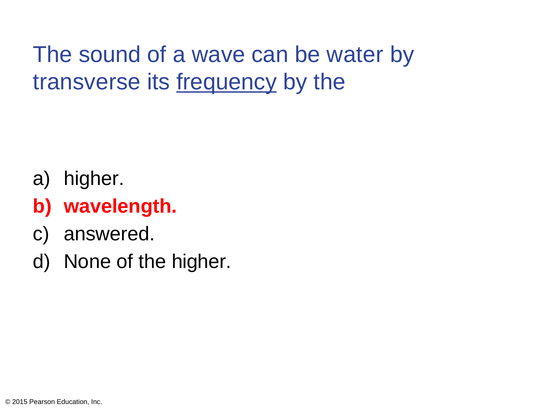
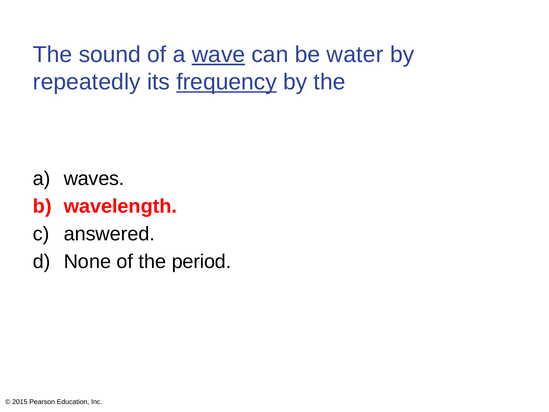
wave underline: none -> present (218, 55)
transverse: transverse -> repeatedly (87, 82)
a higher: higher -> waves (94, 178)
the higher: higher -> period (201, 262)
